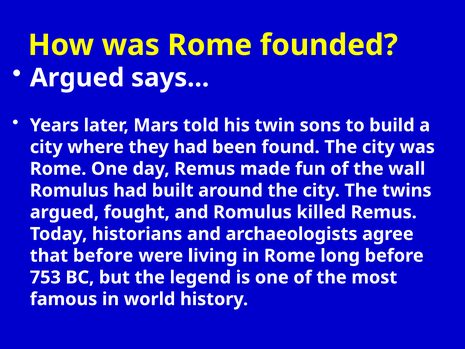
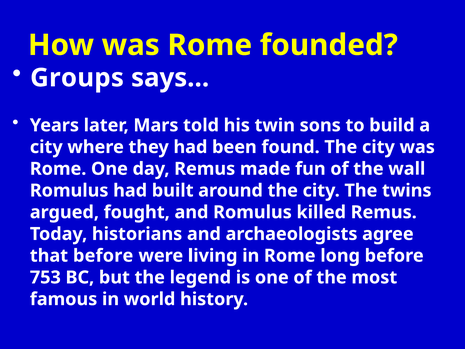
Argued: Argued -> Groups (77, 78)
